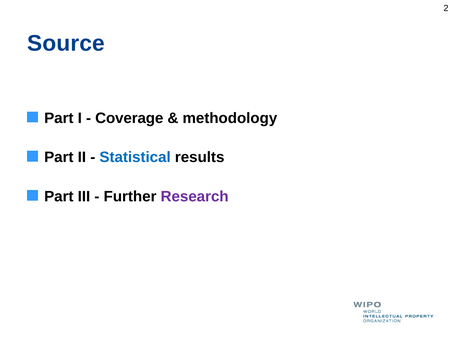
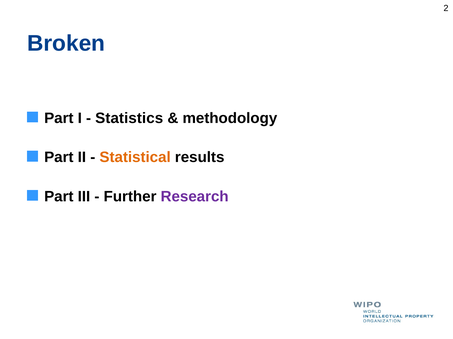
Source: Source -> Broken (66, 43)
Coverage: Coverage -> Statistics (129, 118)
Statistical colour: blue -> orange (135, 158)
